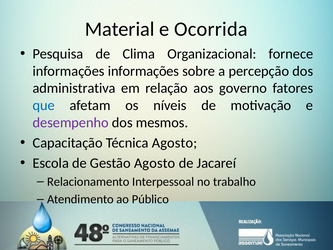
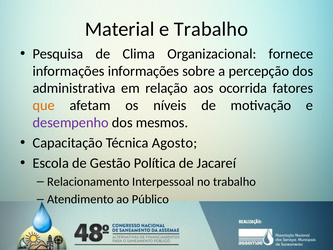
e Ocorrida: Ocorrida -> Trabalho (211, 29)
governo: governo -> ocorrida (243, 88)
que colour: blue -> orange (44, 105)
Gestão Agosto: Agosto -> Política (155, 163)
